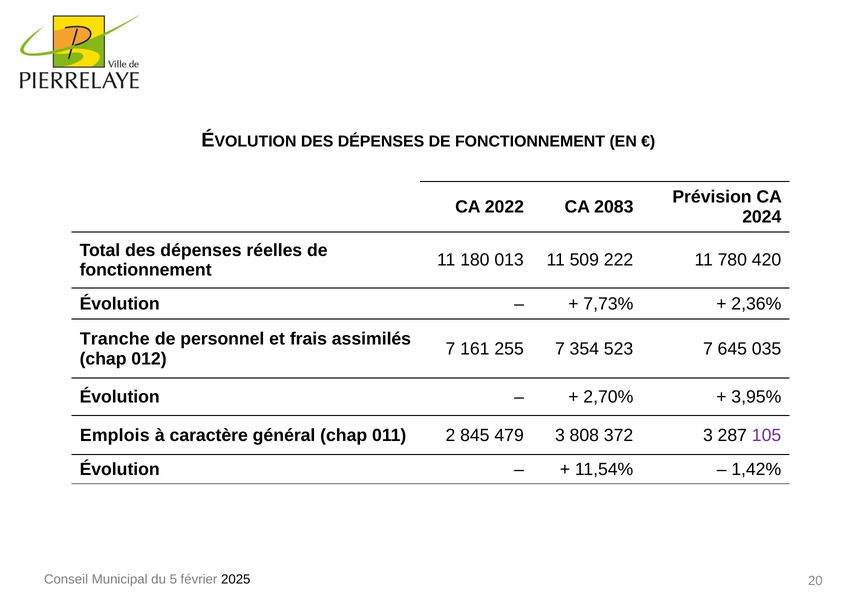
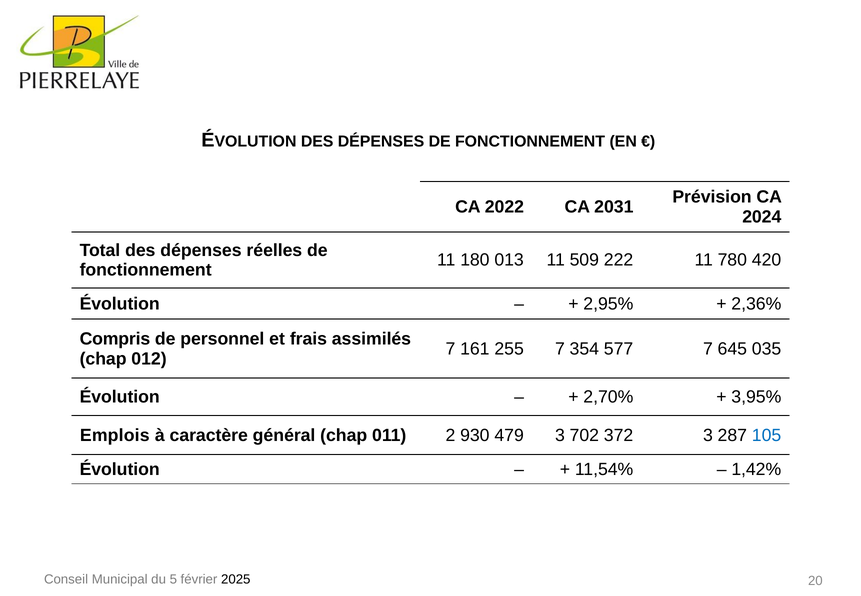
2083: 2083 -> 2031 (614, 207)
7,73%: 7,73% -> 2,95% (608, 304)
Tranche: Tranche -> Compris (115, 339)
523: 523 -> 577 (619, 349)
845: 845 -> 930 (475, 435)
808: 808 -> 702 (584, 435)
105 colour: purple -> blue (767, 435)
